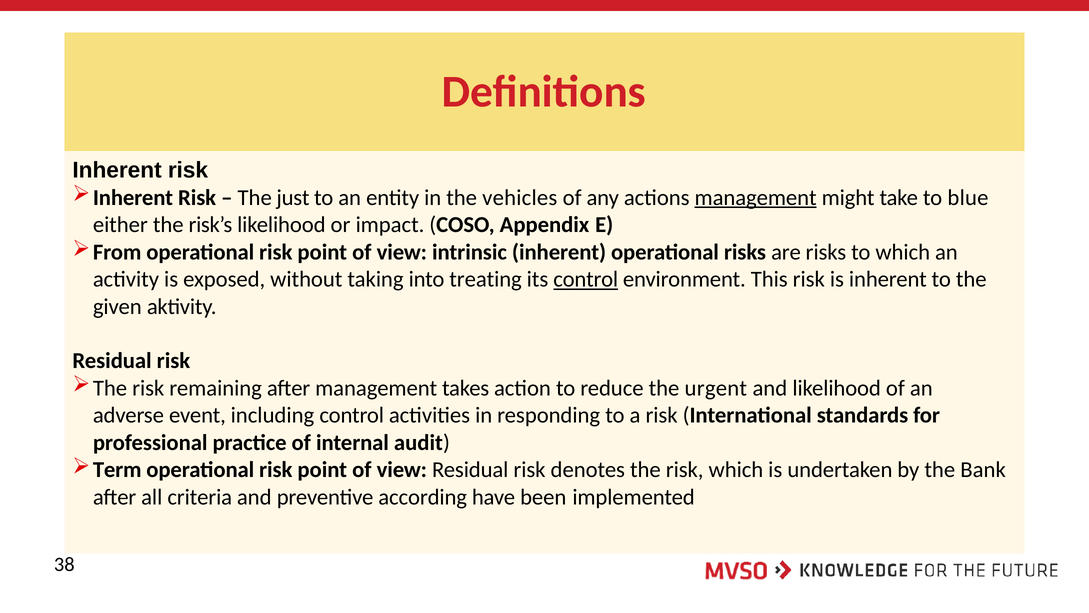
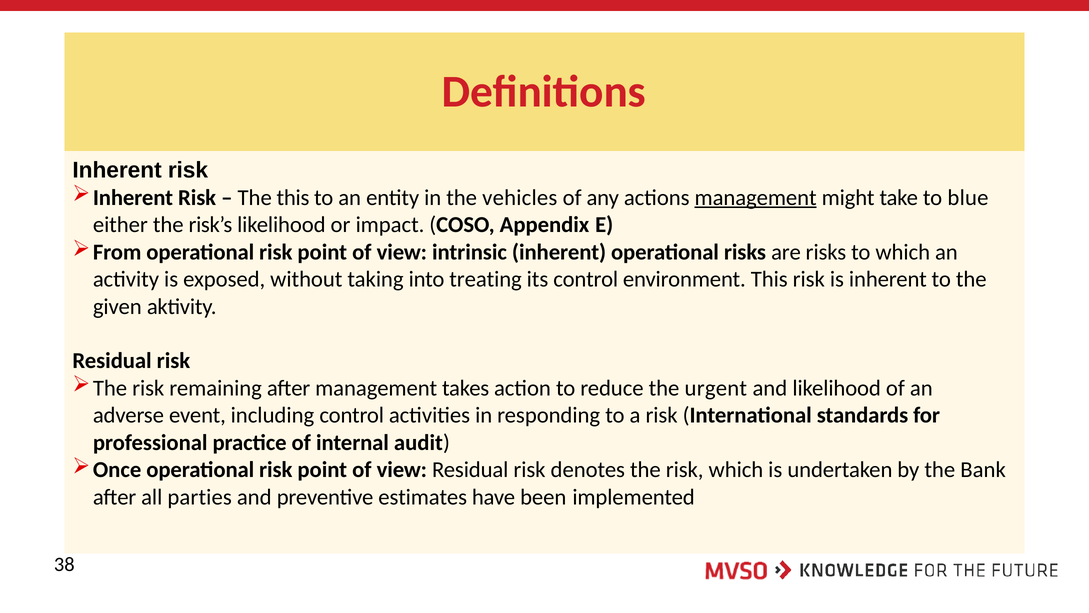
The just: just -> this (293, 197)
control underline: present -> none (586, 279)
Term: Term -> Once (117, 469)
criteria: criteria -> parties (200, 497)
according: according -> estimates (423, 497)
